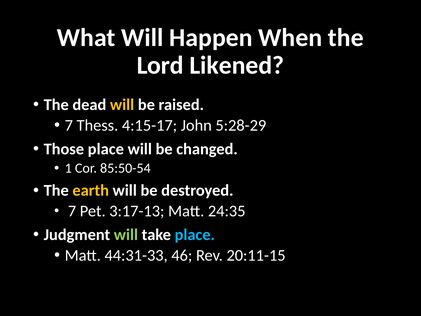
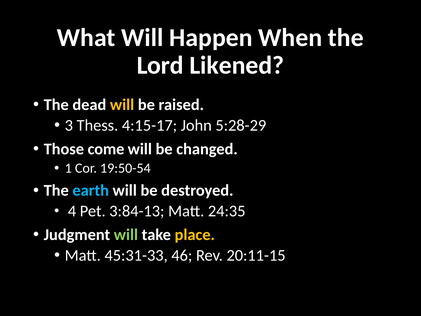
7: 7 -> 3 (69, 125)
Those place: place -> come (106, 149)
85:50-54: 85:50-54 -> 19:50-54 (125, 168)
earth colour: yellow -> light blue (91, 190)
7: 7 -> 4 (72, 211)
3:17-13: 3:17-13 -> 3:84-13 (137, 211)
place colour: light blue -> yellow (195, 234)
44:31-33: 44:31-33 -> 45:31-33 (136, 255)
